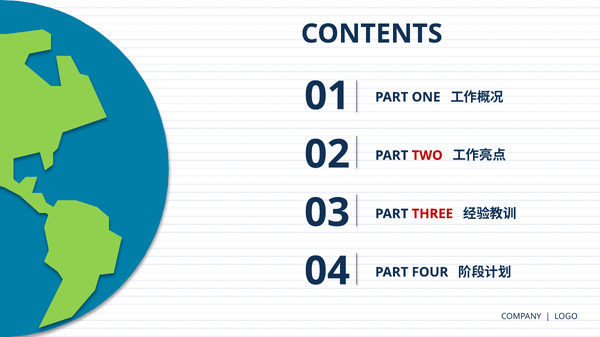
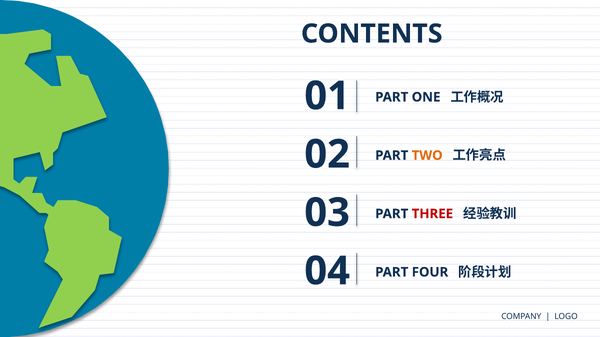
TWO colour: red -> orange (427, 156)
